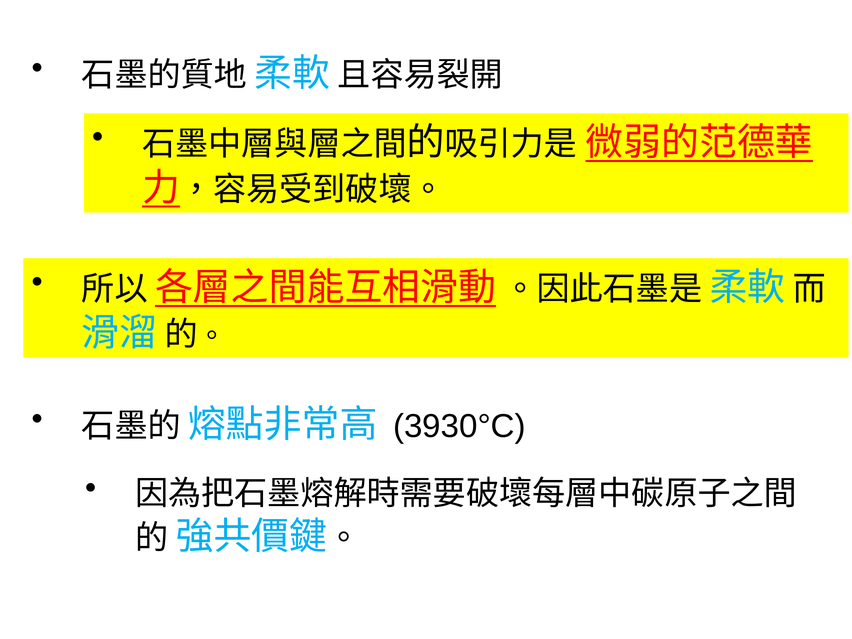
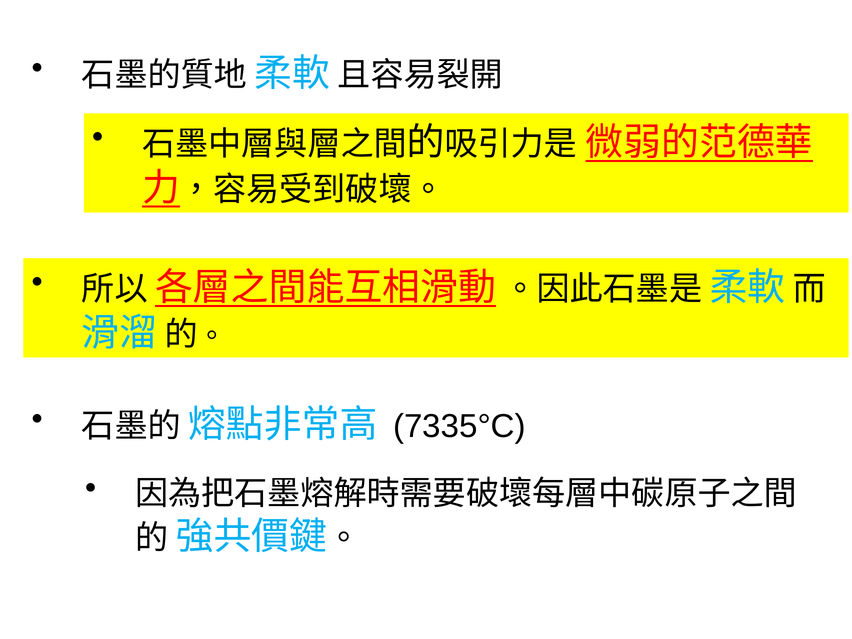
3930°C: 3930°C -> 7335°C (459, 426)
